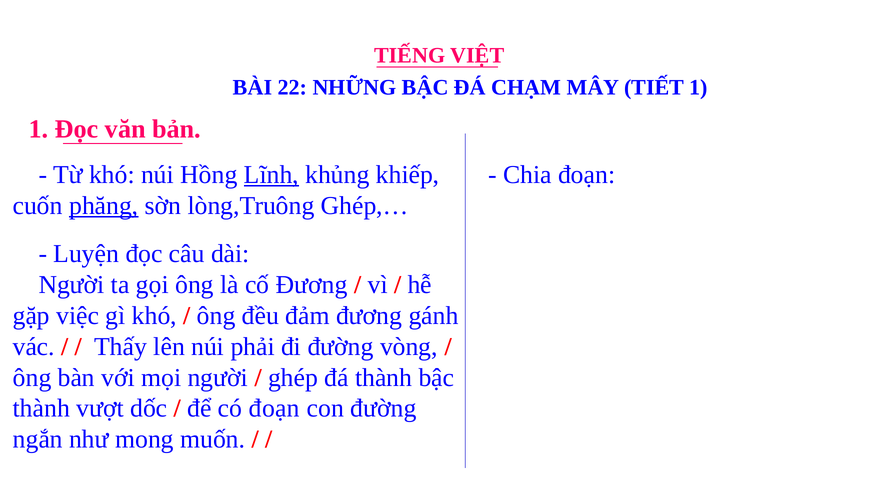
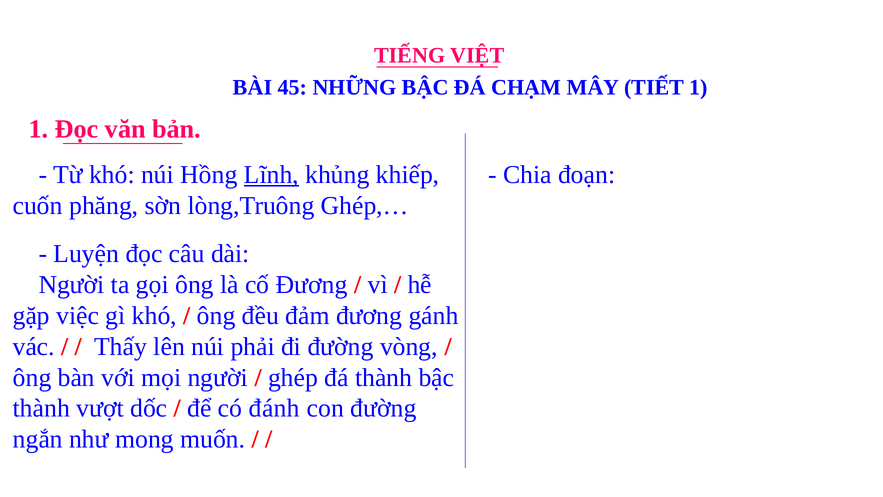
22: 22 -> 45 (292, 88)
phăng underline: present -> none (104, 206)
có đoạn: đoạn -> đánh (274, 408)
